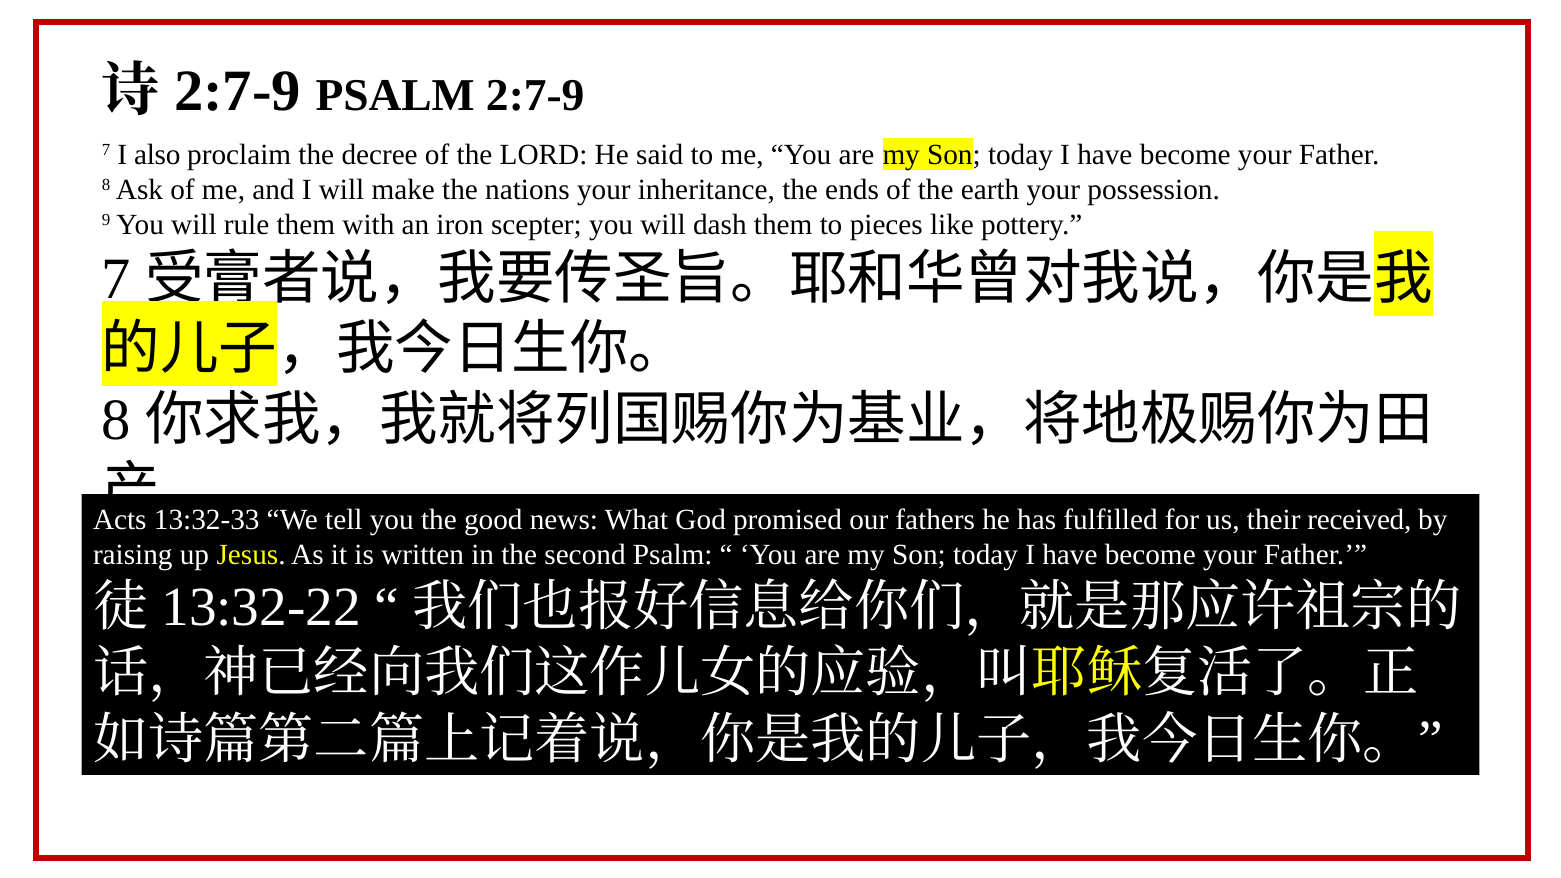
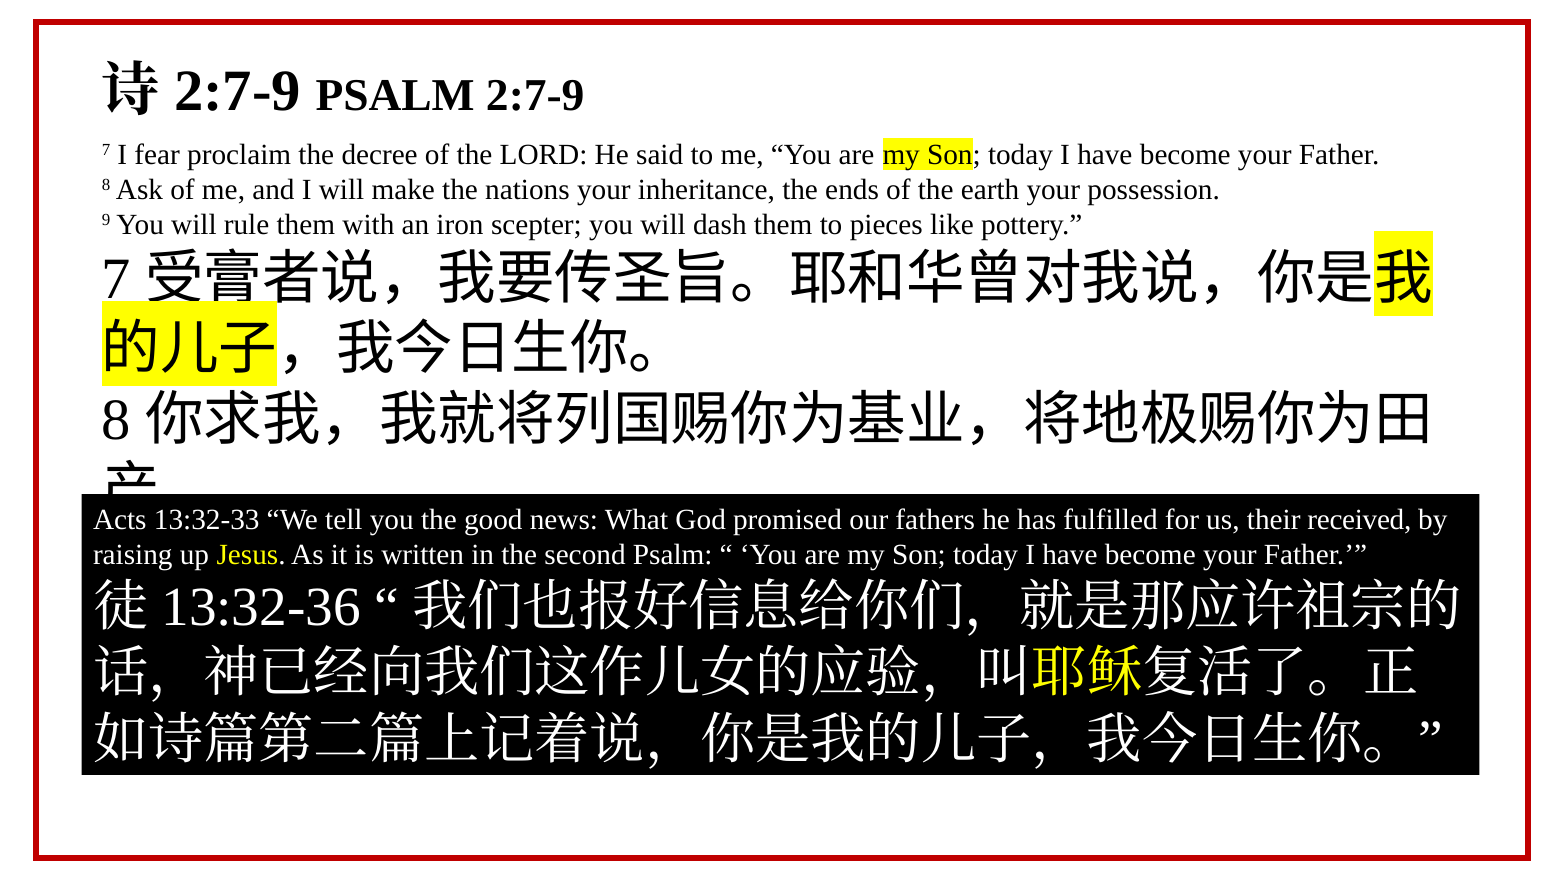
also: also -> fear (157, 154)
13:32-22: 13:32-22 -> 13:32-36 (261, 607)
